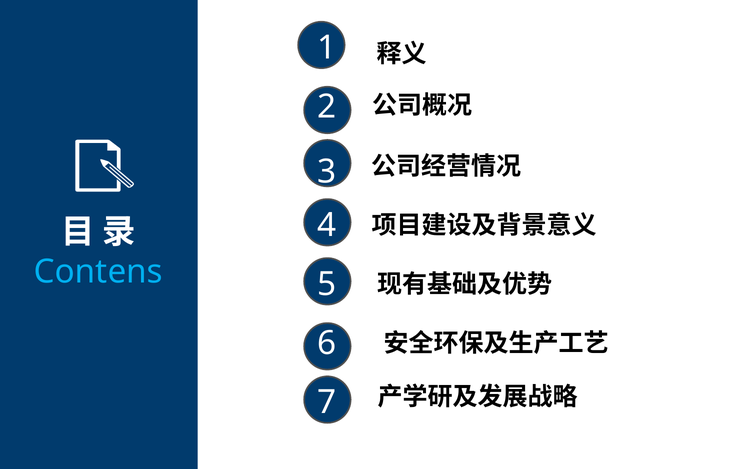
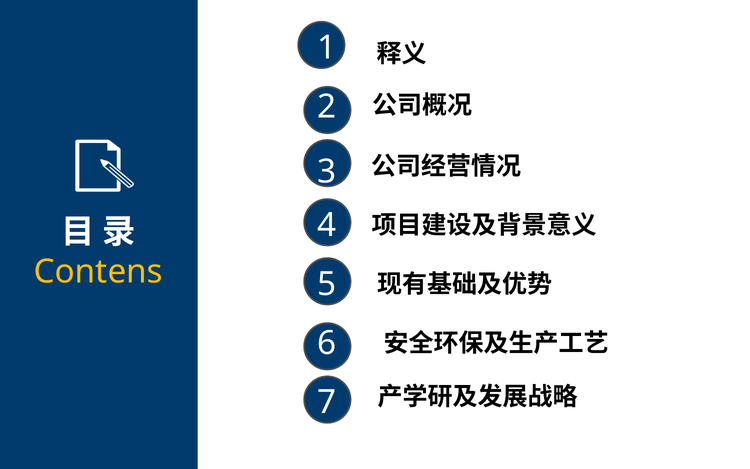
Contens colour: light blue -> yellow (98, 272)
